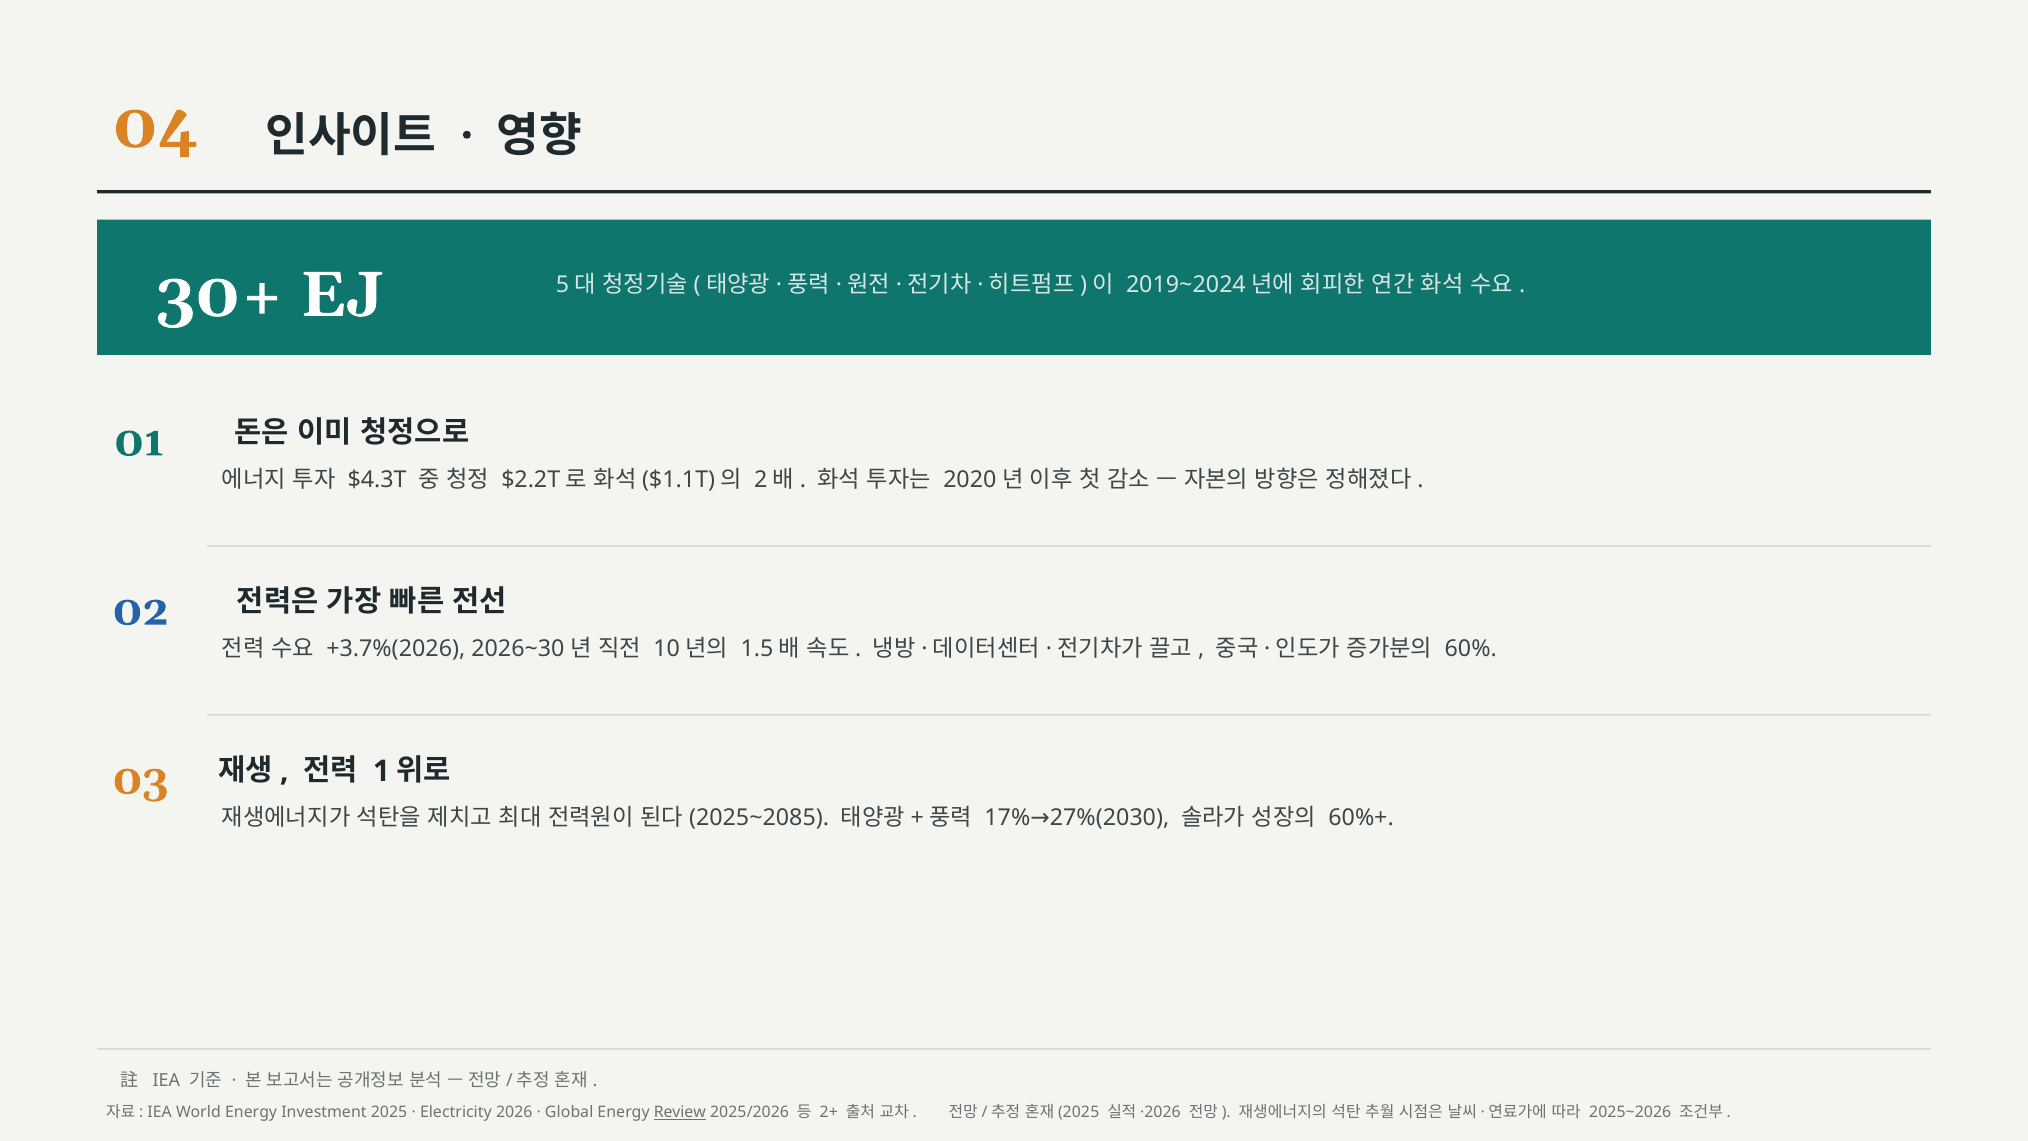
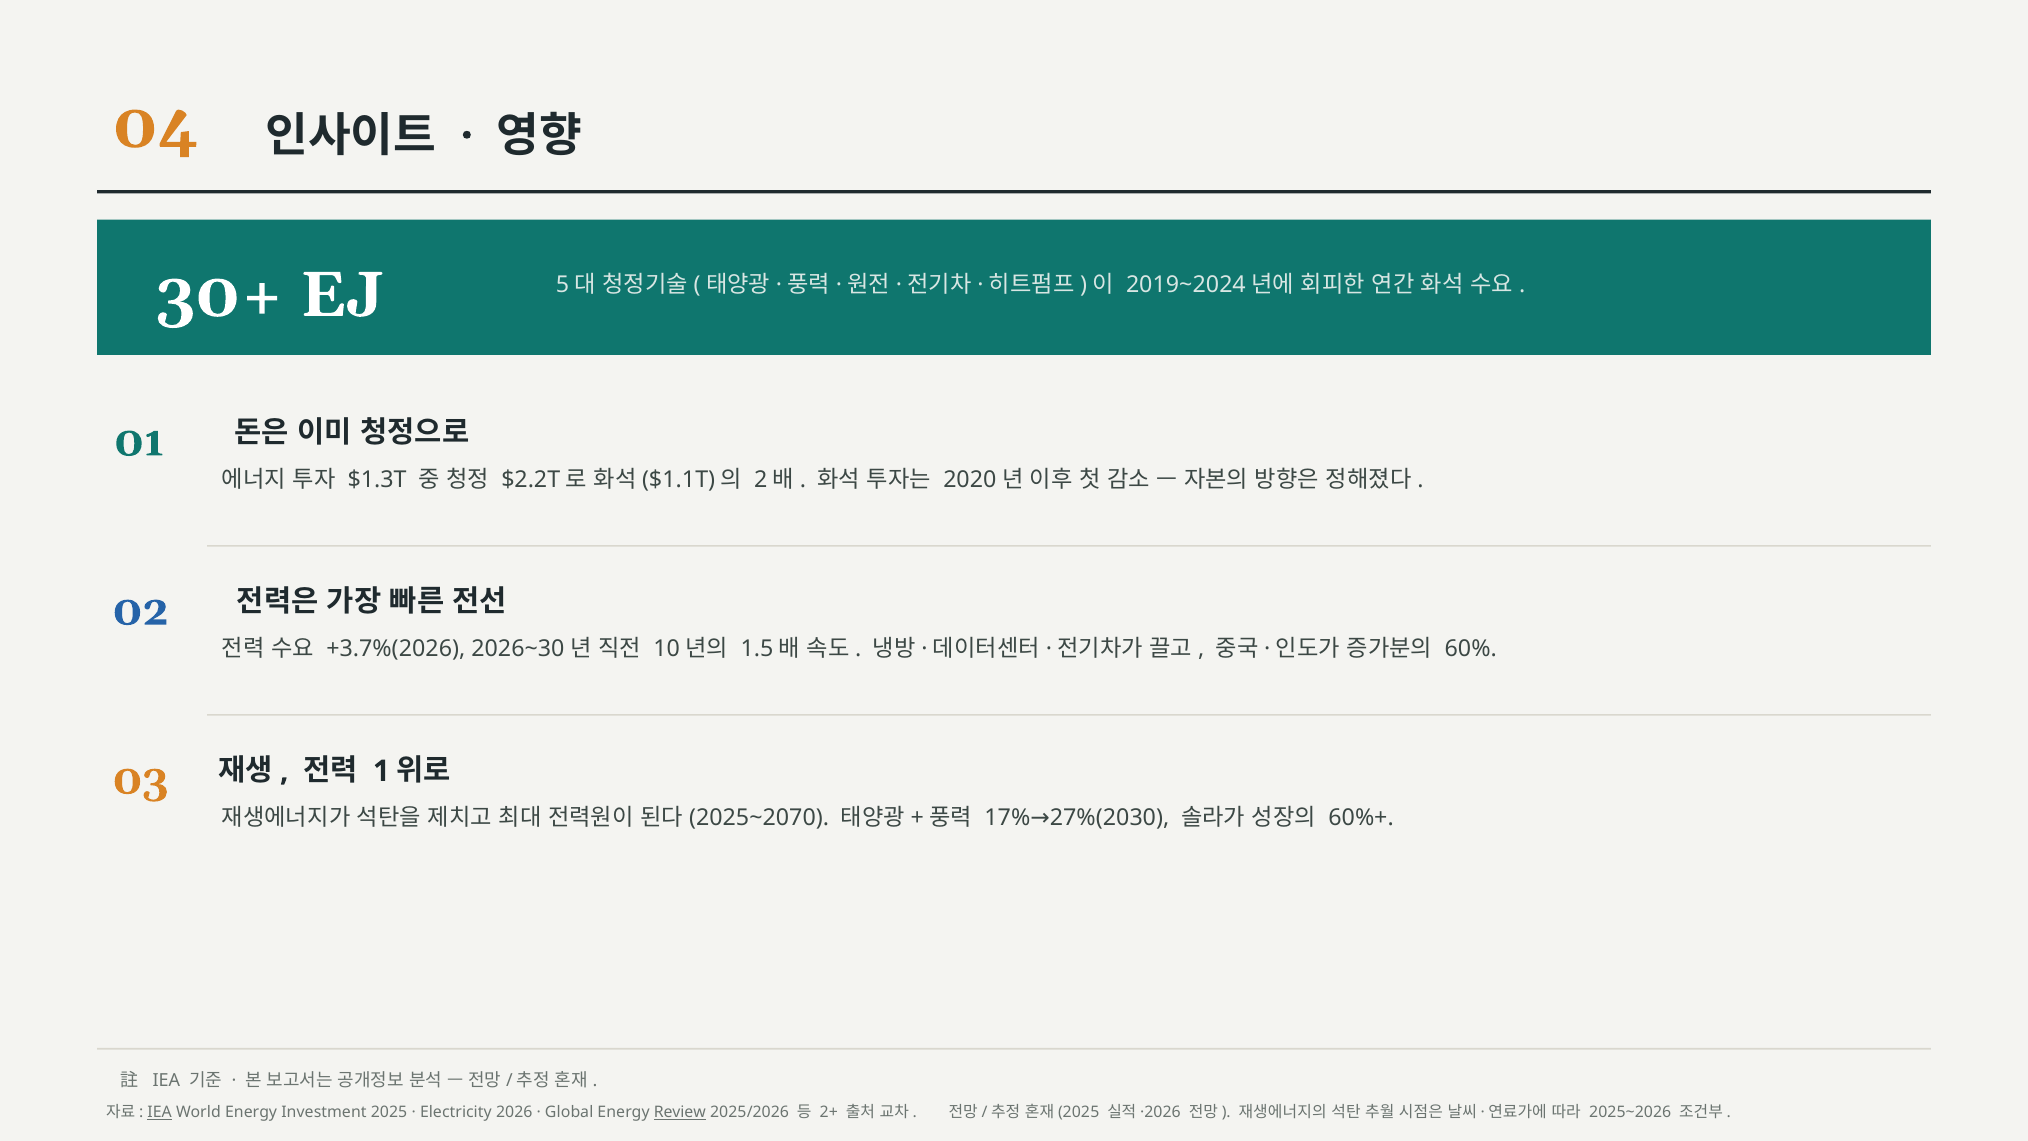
$4.3T: $4.3T -> $1.3T (377, 479)
2025~2085: 2025~2085 -> 2025~2070 (759, 817)
IEA underline: none -> present (160, 1112)
